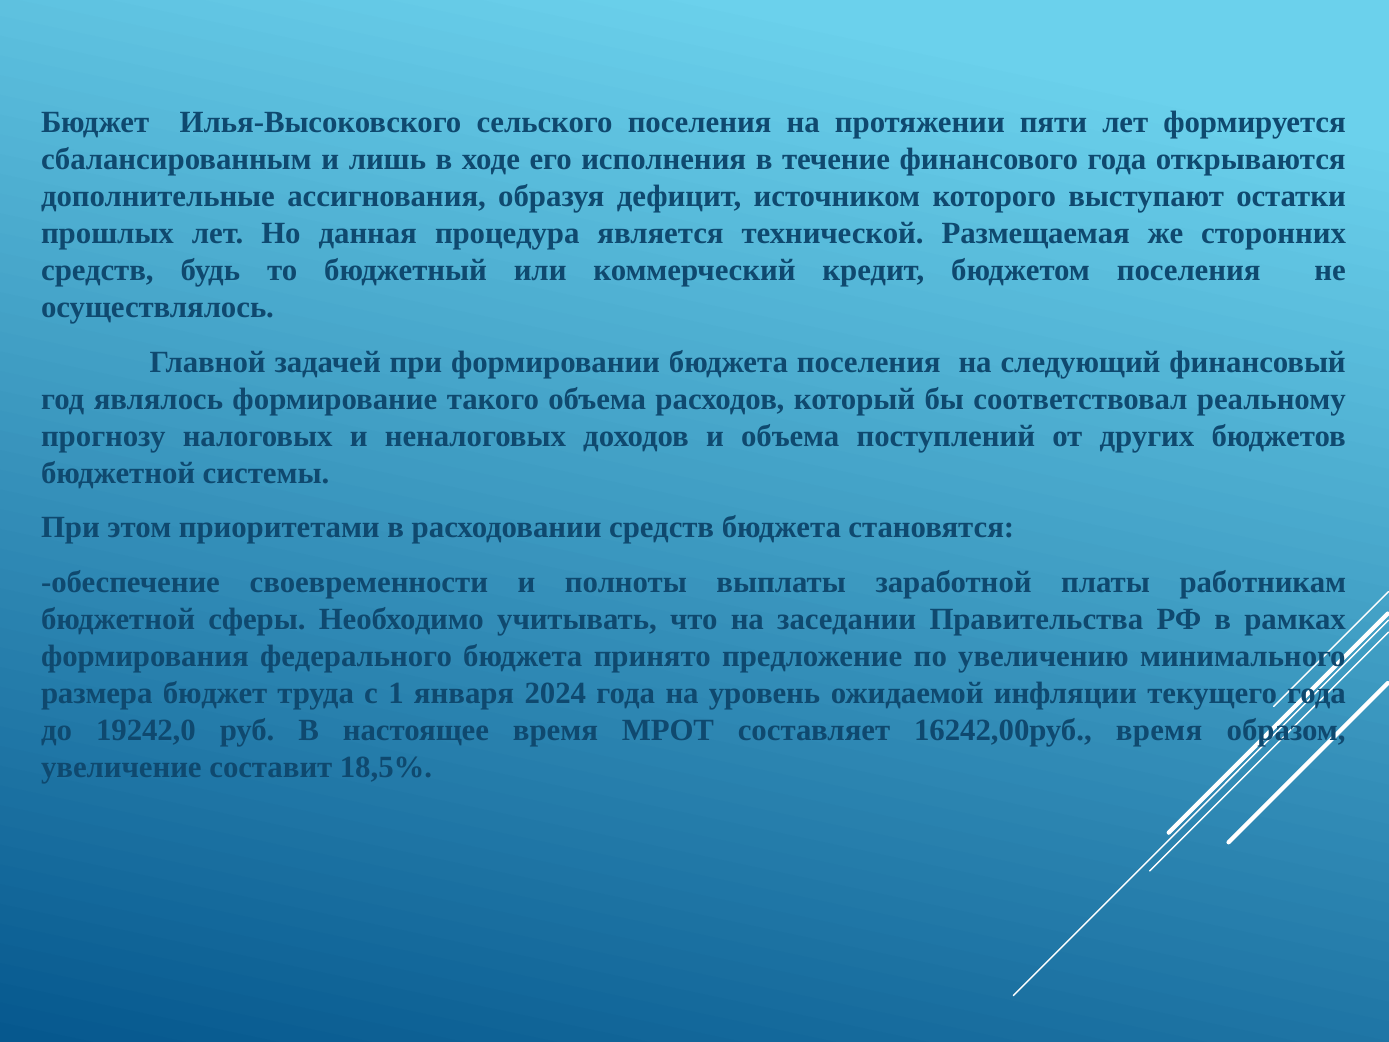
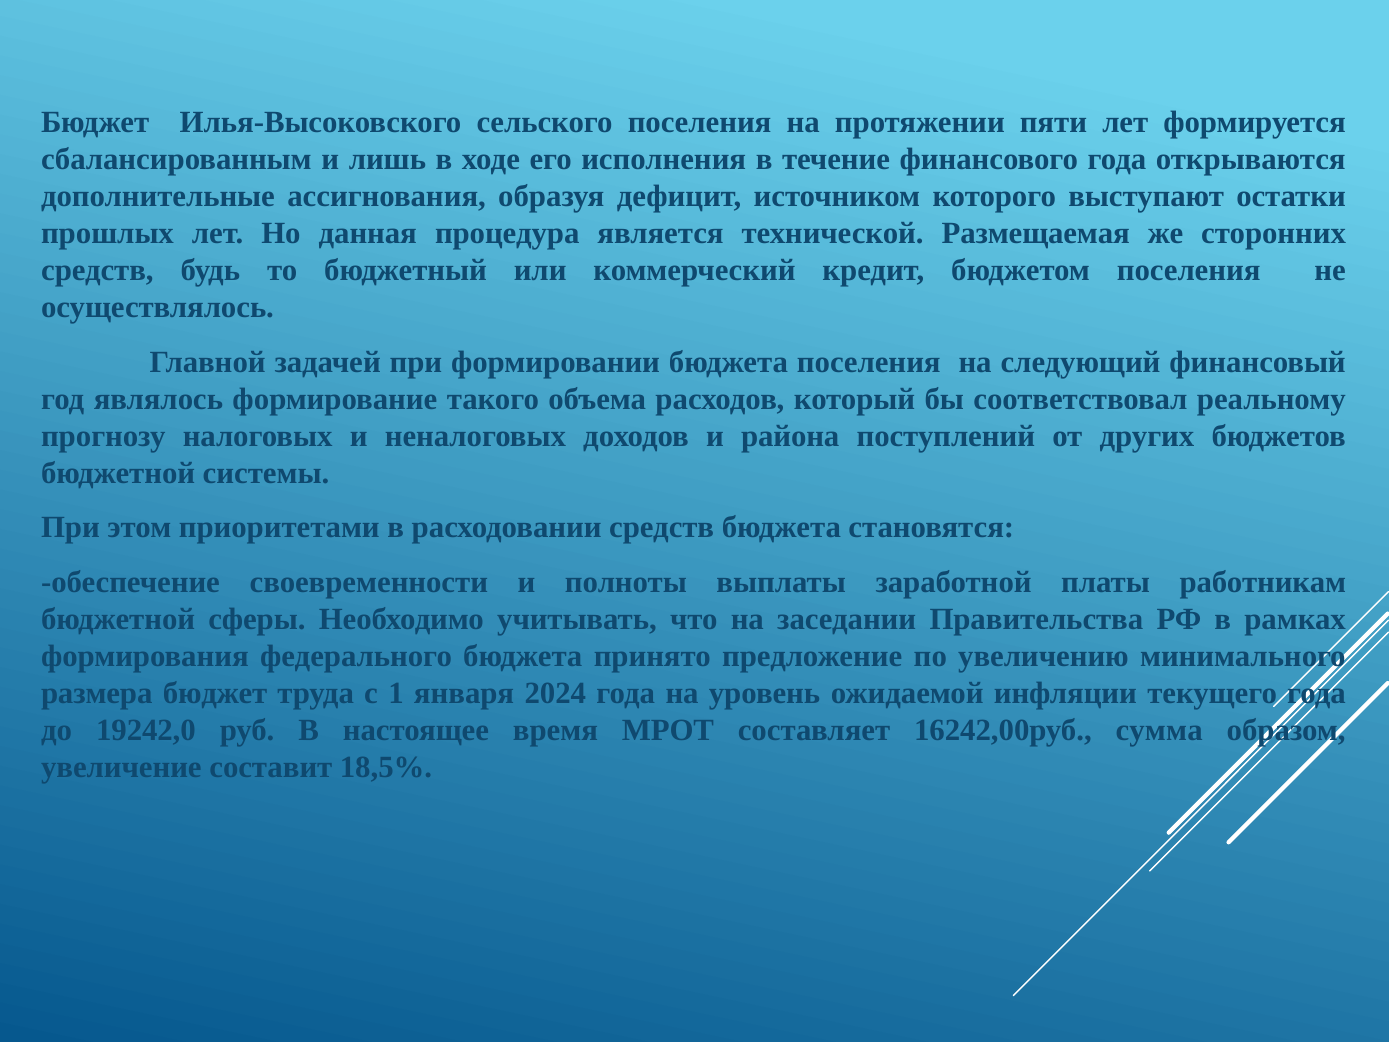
и объема: объема -> района (790, 436)
16242,00руб время: время -> сумма (1159, 731)
